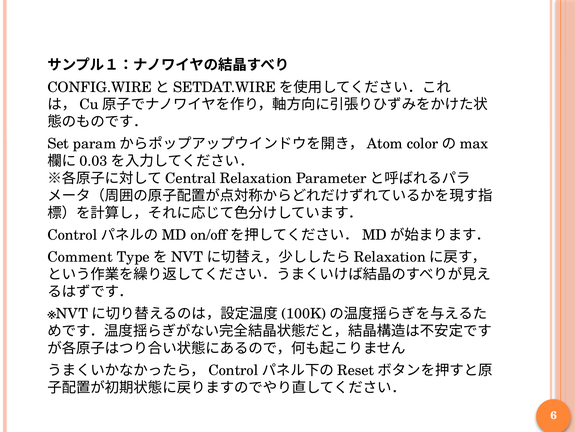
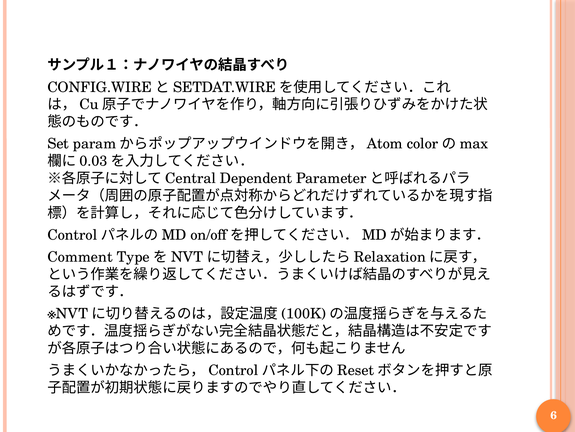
Relaxation: Relaxation -> Dependent (256, 178)
